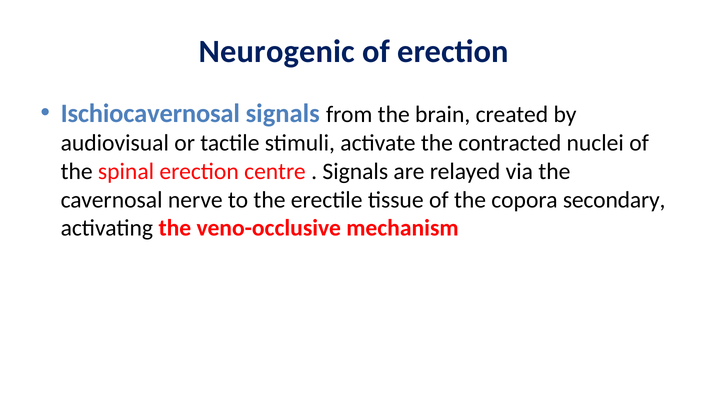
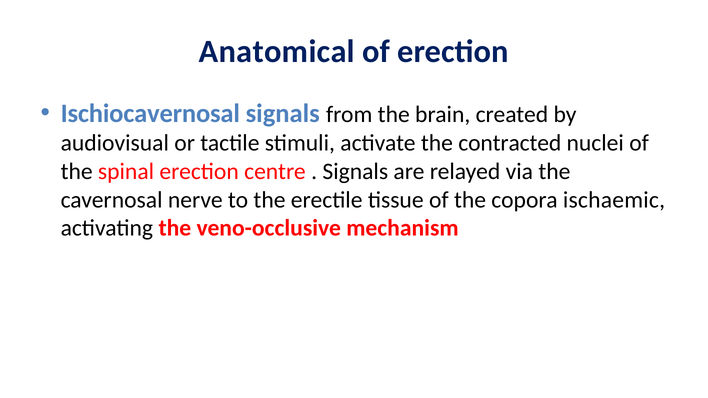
Neurogenic: Neurogenic -> Anatomical (277, 51)
secondary: secondary -> ischaemic (614, 200)
